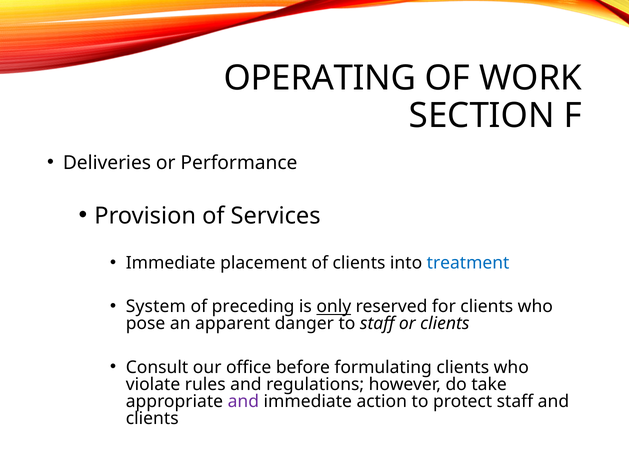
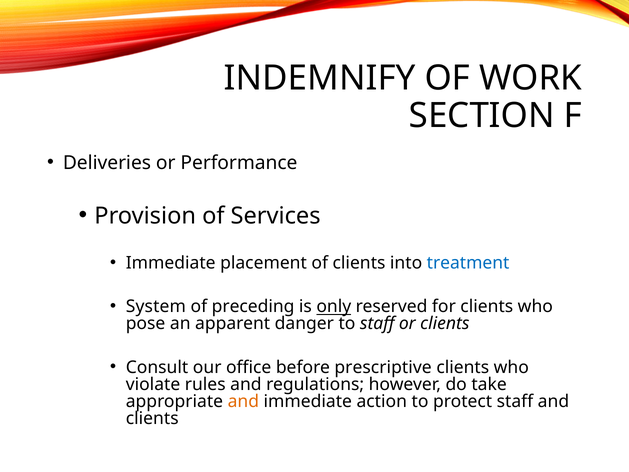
OPERATING: OPERATING -> INDEMNIFY (320, 78)
formulating: formulating -> prescriptive (383, 367)
and colour: purple -> orange (243, 401)
